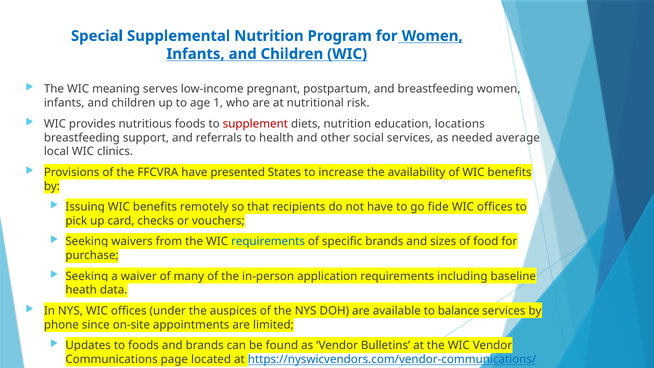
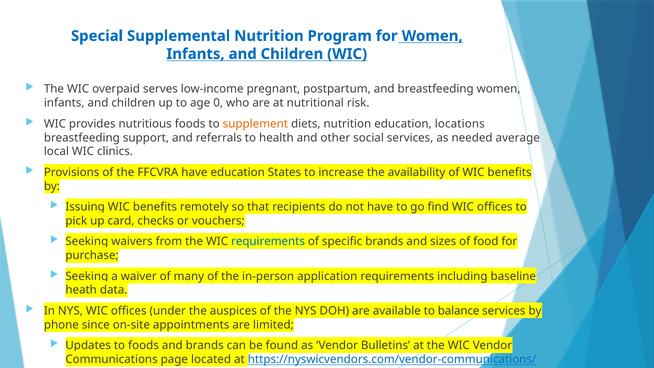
meaning: meaning -> overpaid (116, 89)
1: 1 -> 0 (218, 103)
supplement colour: red -> orange (255, 124)
have presented: presented -> education (238, 172)
fide: fide -> find (438, 207)
